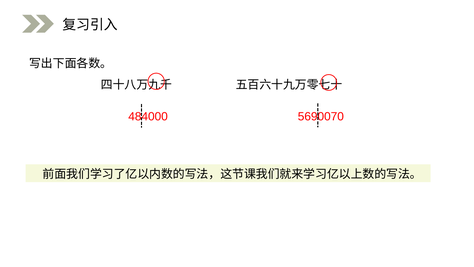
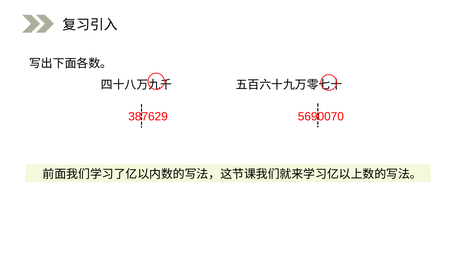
484000: 484000 -> 387629 (148, 116)
